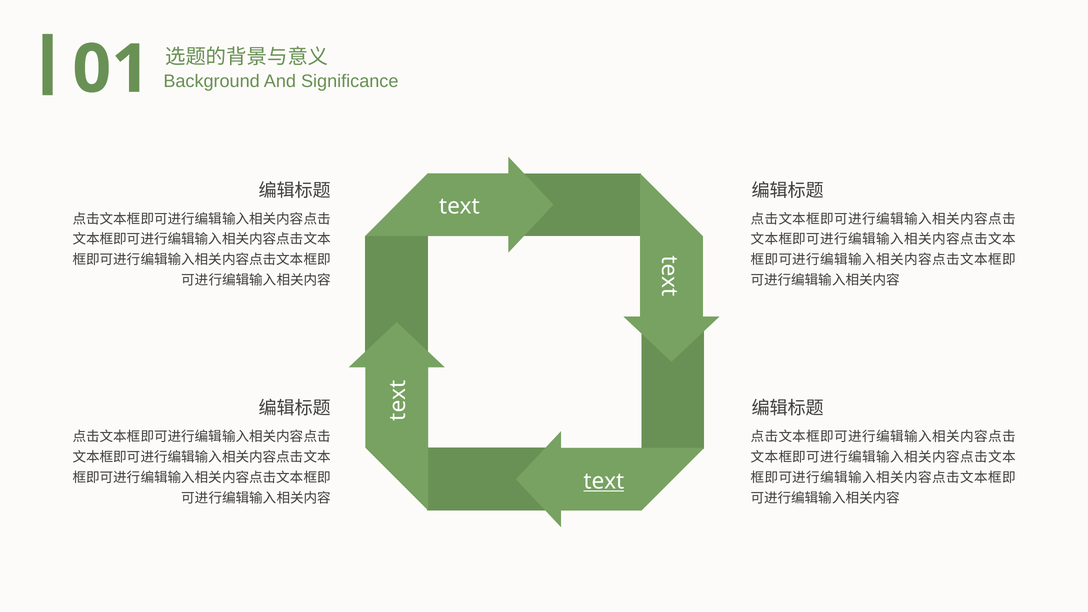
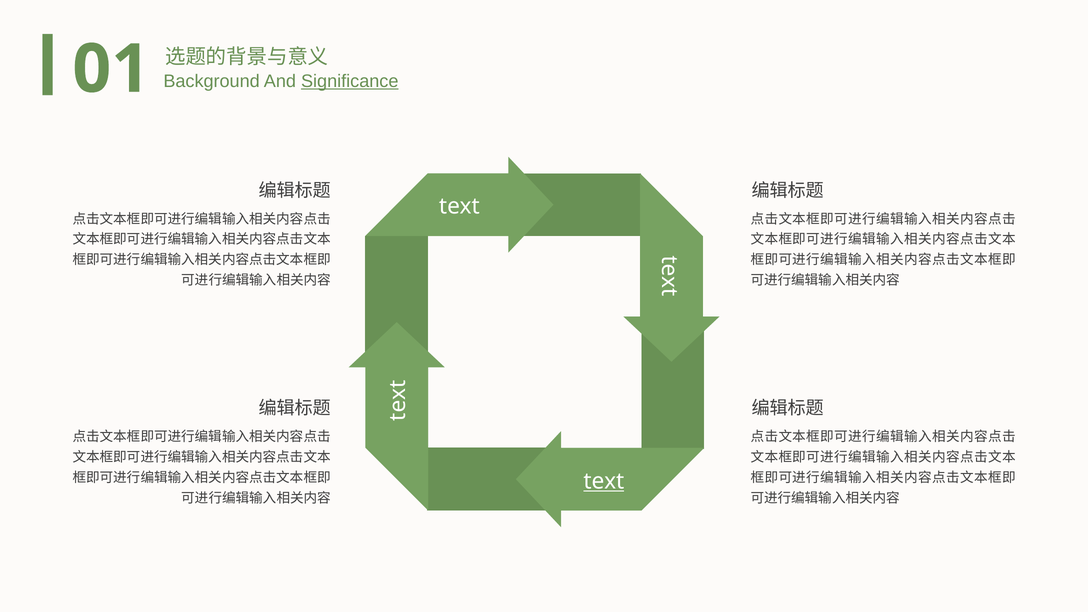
Significance underline: none -> present (350, 81)
